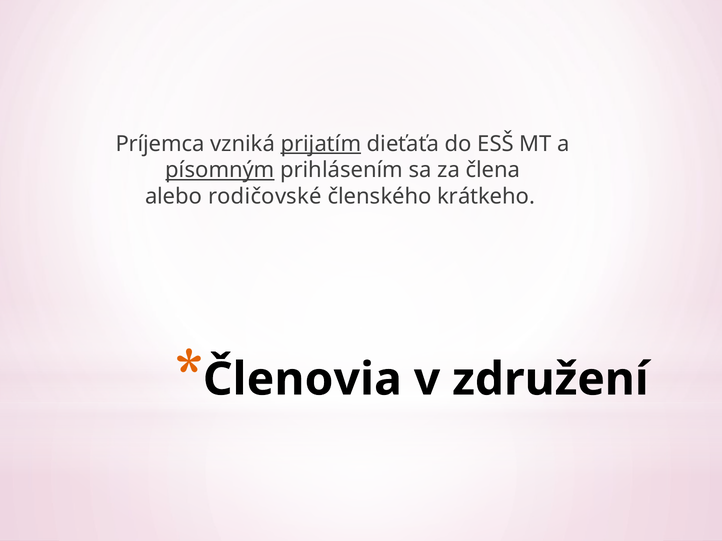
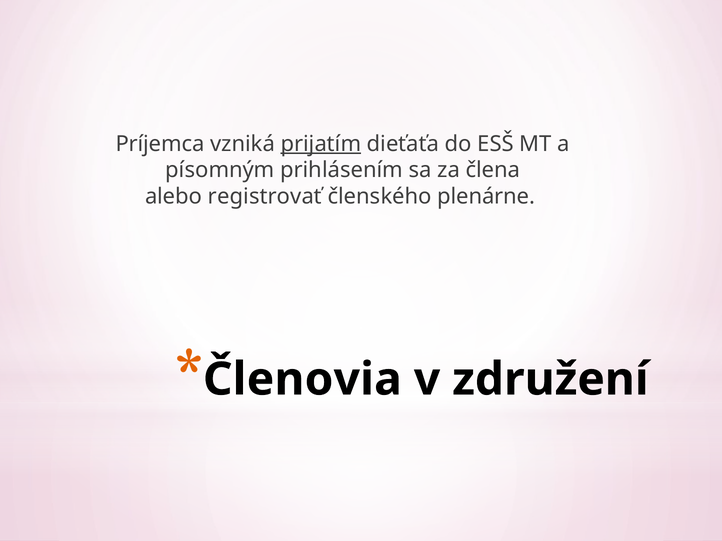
písomným underline: present -> none (220, 170)
rodičovské: rodičovské -> registrovať (265, 197)
krátkeho: krátkeho -> plenárne (486, 197)
